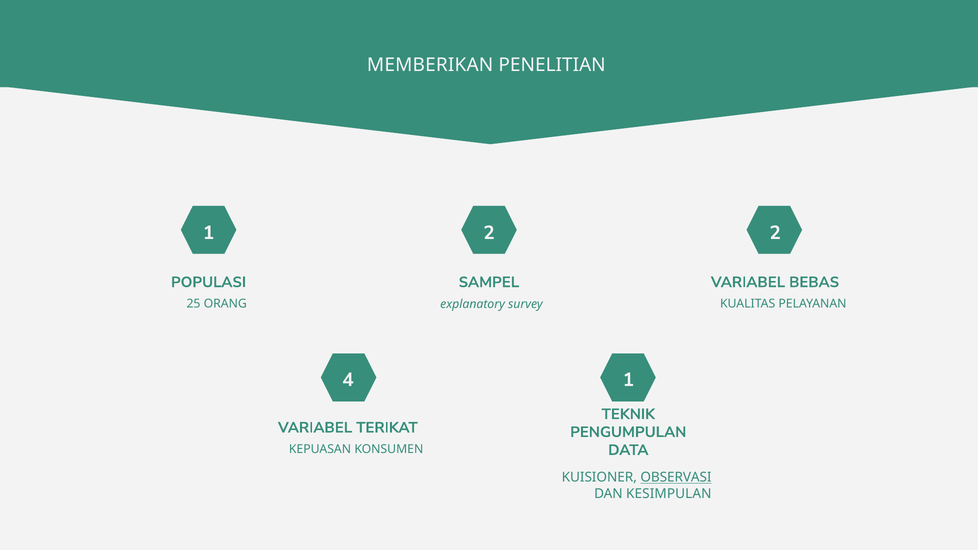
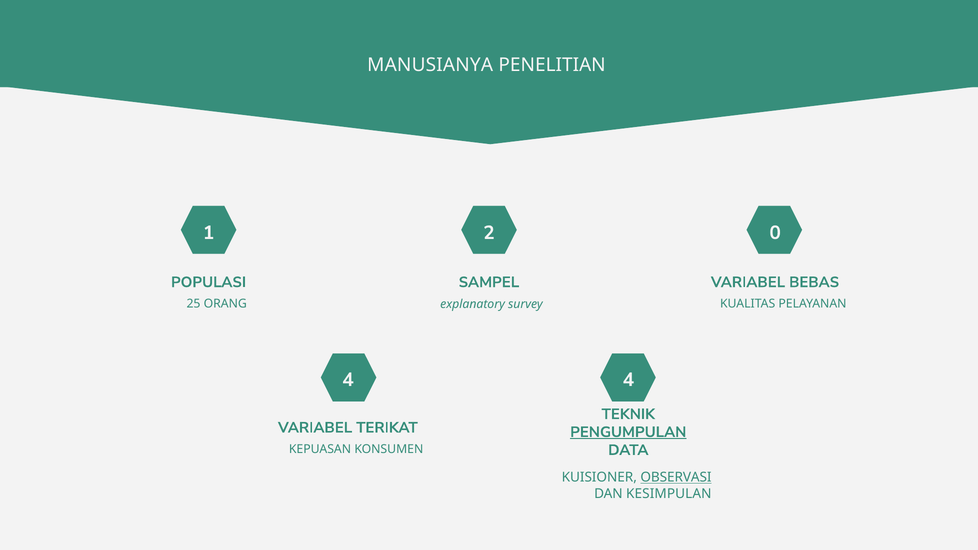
MEMBERIKAN: MEMBERIKAN -> MANUSIANYA (430, 65)
2 2: 2 -> 0 (775, 233)
4 1: 1 -> 4 (628, 380)
PENGUMPULAN underline: none -> present (628, 432)
